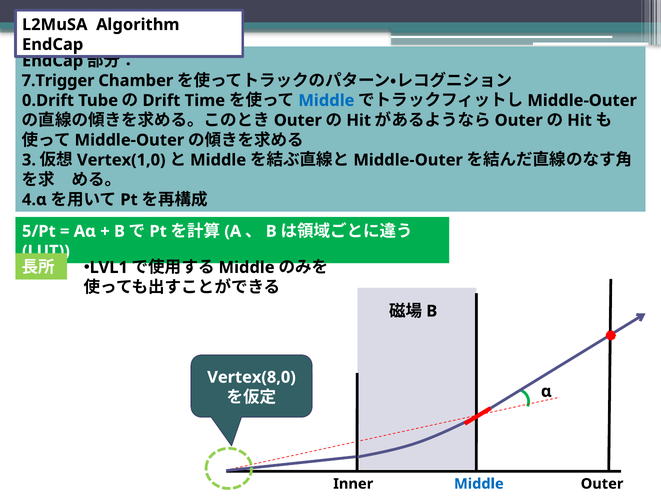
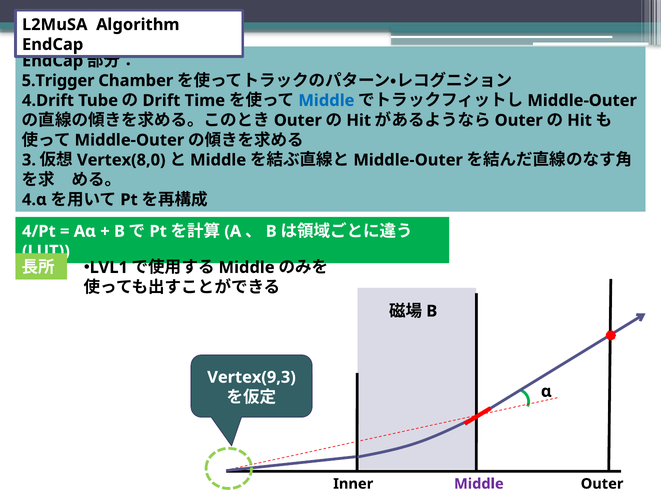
7.Trigger: 7.Trigger -> 5.Trigger (58, 81)
0.Drift: 0.Drift -> 4.Drift (48, 100)
Vertex(1,0: Vertex(1,0 -> Vertex(8,0 (121, 160)
5/Pt: 5/Pt -> 4/Pt (39, 231)
Vertex(8,0: Vertex(8,0 -> Vertex(9,3 (252, 377)
Middle colour: blue -> purple (479, 484)
